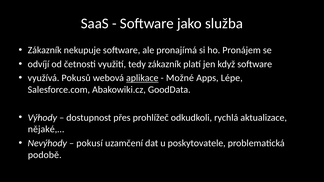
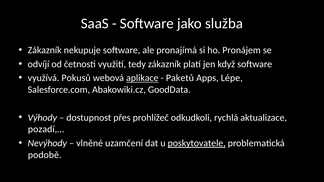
Možné: Možné -> Paketů (180, 78)
nějaké,…: nějaké,… -> pozadí,… (46, 129)
pokusí: pokusí -> vlněné (90, 143)
poskytovatele underline: none -> present (197, 143)
